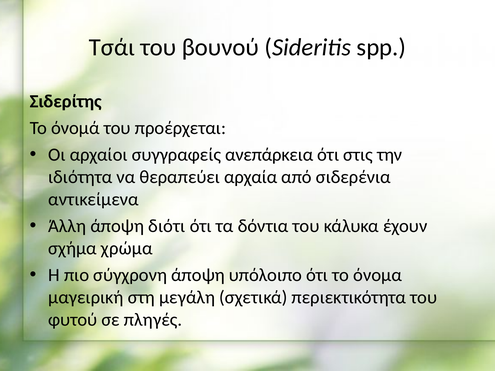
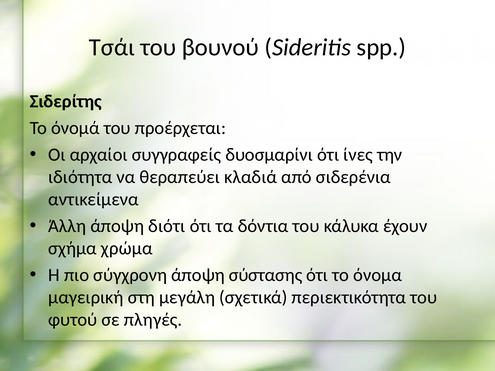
ανεπάρκεια: ανεπάρκεια -> δυοσμαρίνι (269, 155)
στις: στις -> ίνες (358, 155)
αρχαία: αρχαία -> κλαδιά (251, 177)
υπόλοιπο: υπόλοιπο -> σύστασης (266, 275)
